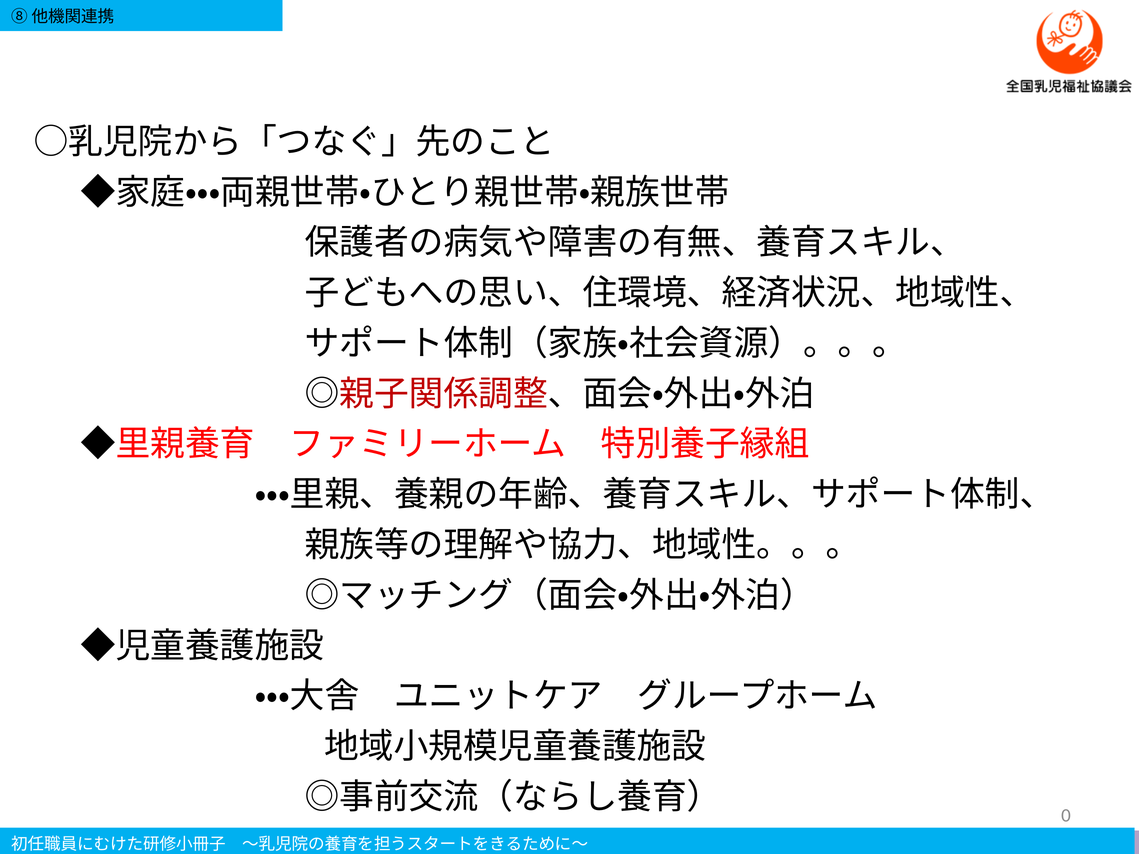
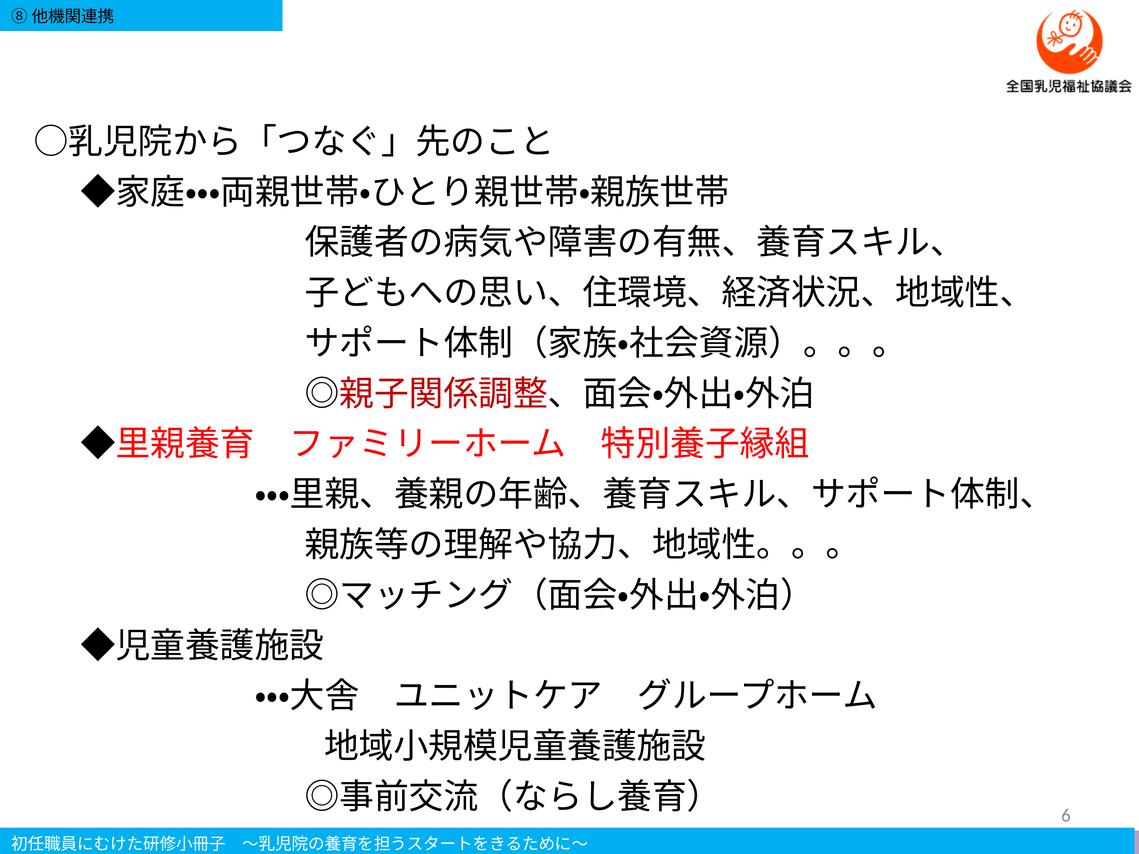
0: 0 -> 6 (1066, 816)
